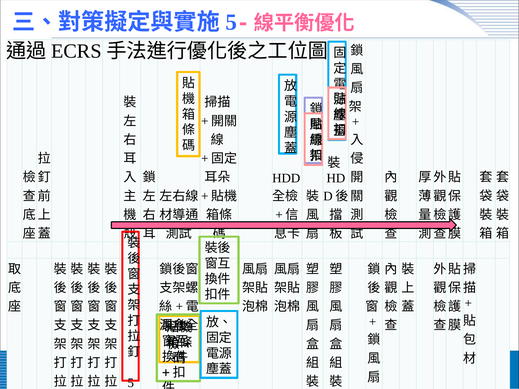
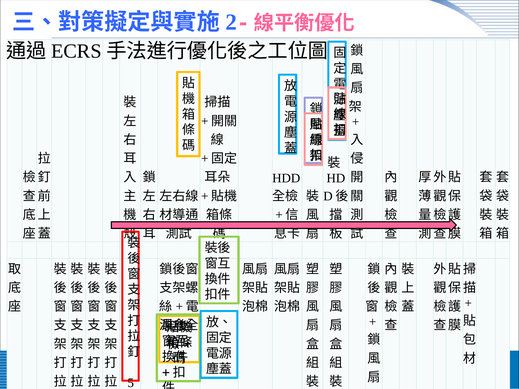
5: 5 -> 2 (231, 22)
